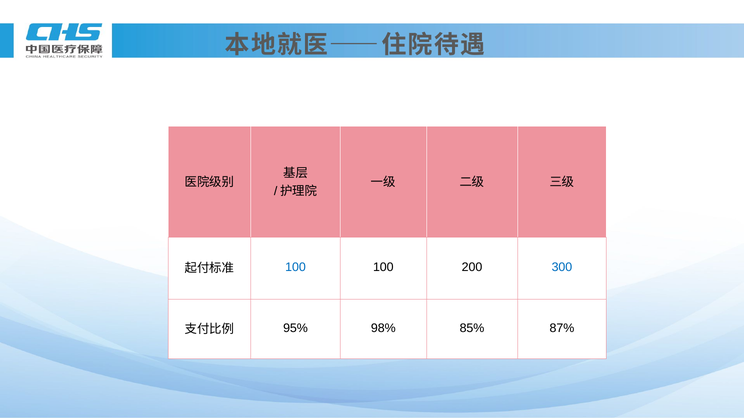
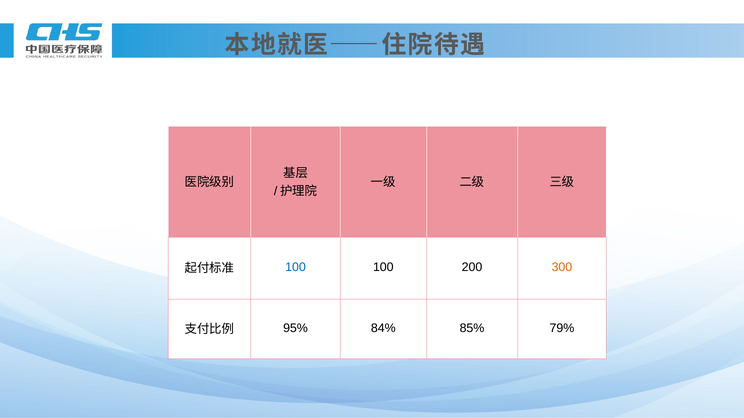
300 colour: blue -> orange (562, 268)
98%: 98% -> 84% (383, 328)
87%: 87% -> 79% (562, 328)
